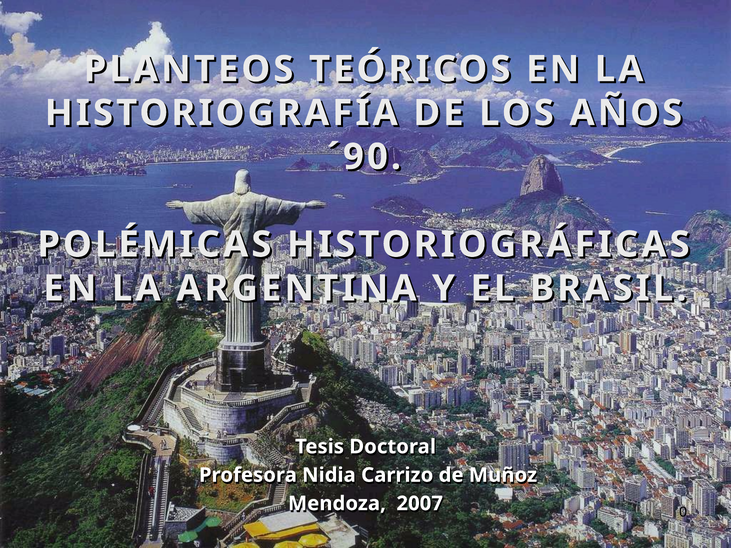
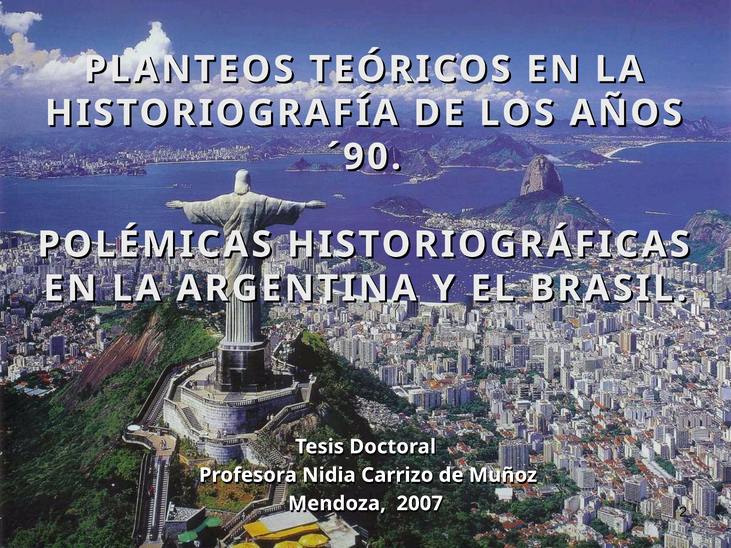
0: 0 -> 2 (683, 512)
